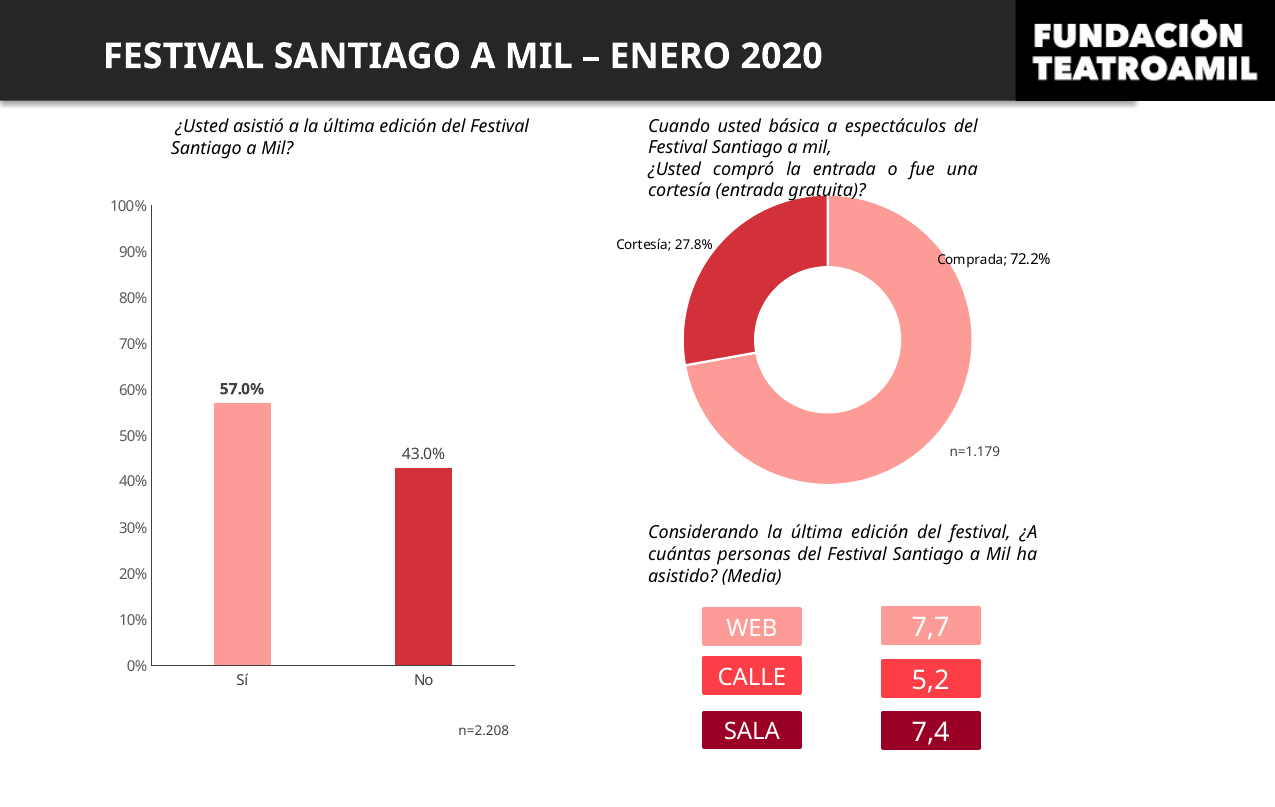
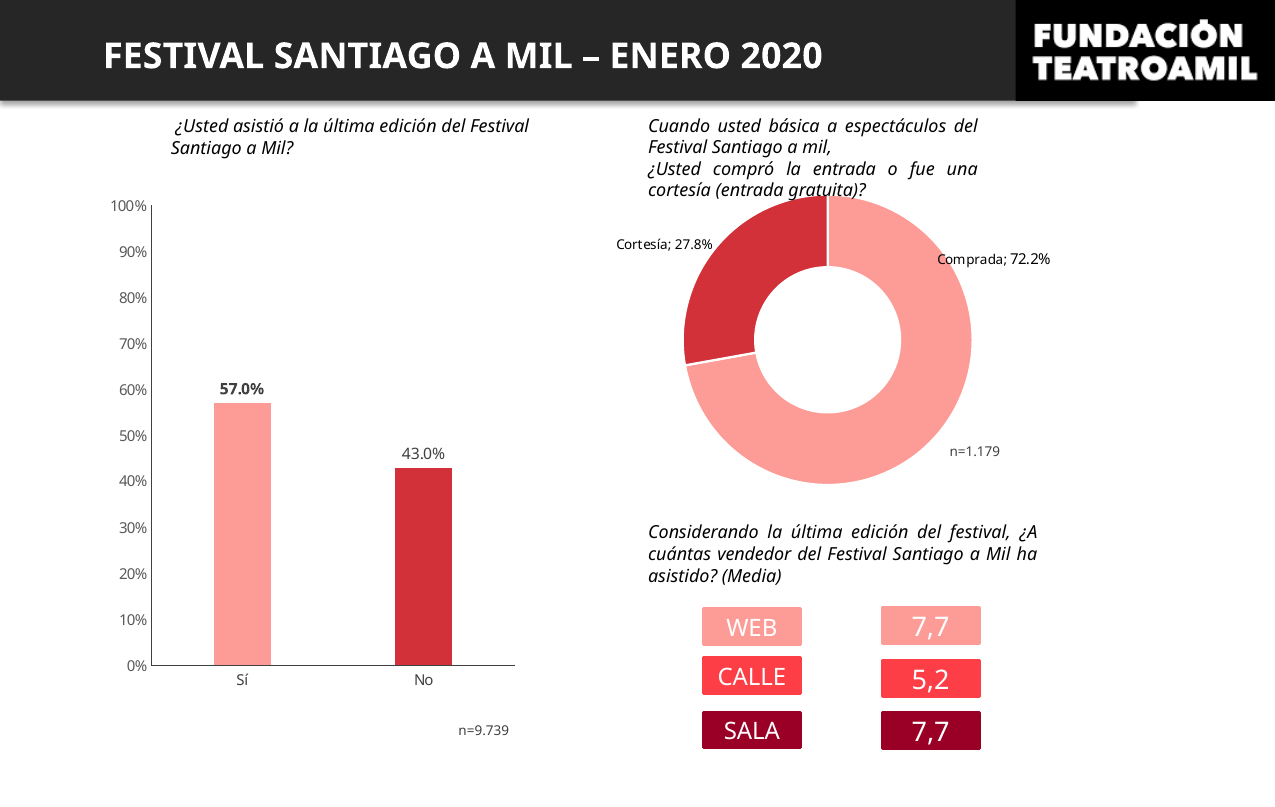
personas: personas -> vendedor (754, 555)
SALA 7,4: 7,4 -> 7,7 (931, 733)
n=2.208: n=2.208 -> n=9.739 (484, 731)
